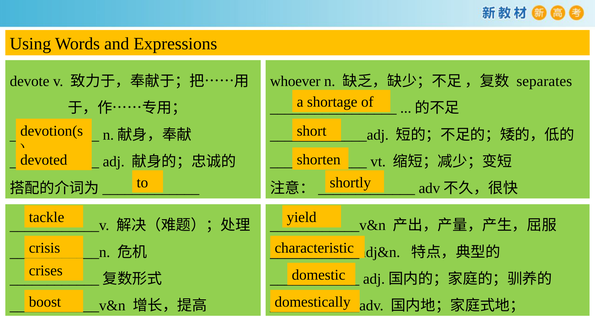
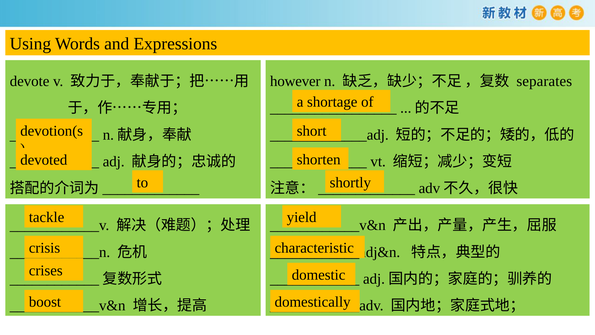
whoever: whoever -> however (295, 81)
